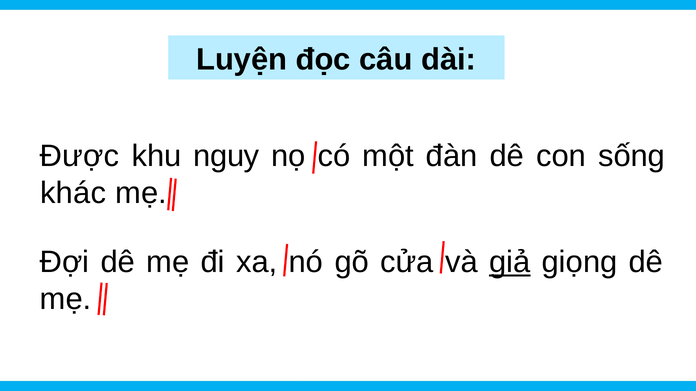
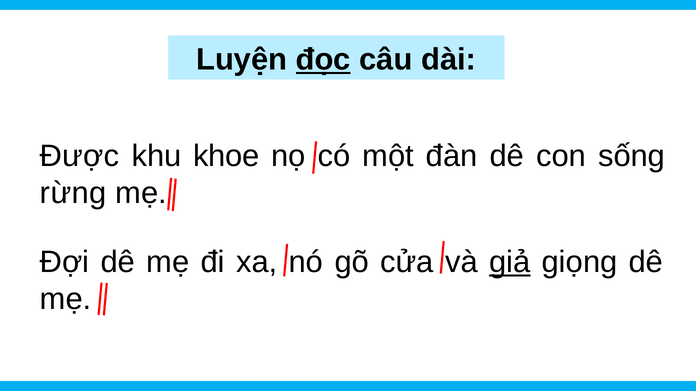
đọc underline: none -> present (323, 60)
nguy: nguy -> khoe (226, 156)
khác: khác -> rừng (73, 193)
